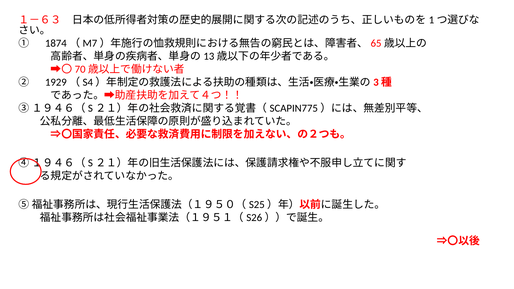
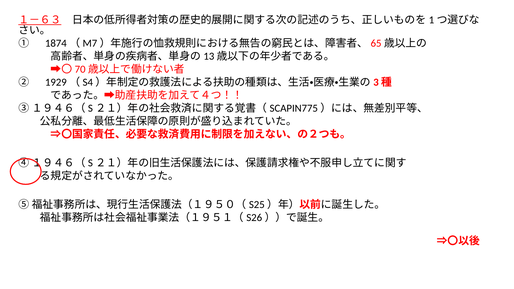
１－６３ underline: none -> present (40, 20)
